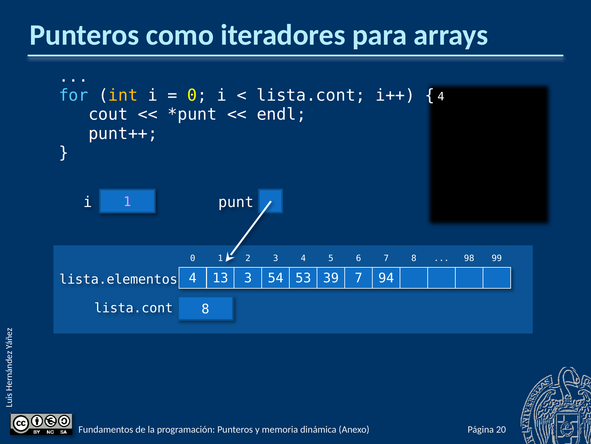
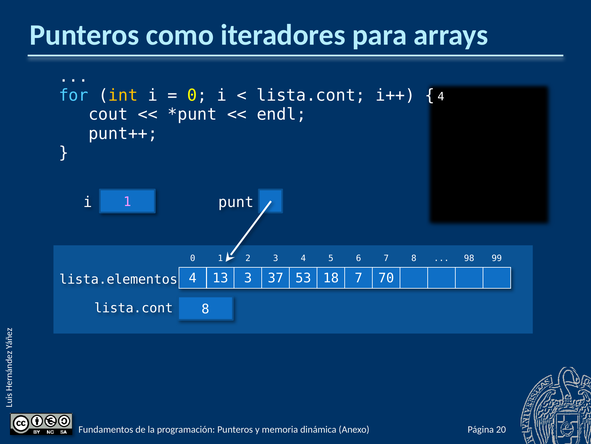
54: 54 -> 37 (276, 278)
39: 39 -> 18 (331, 278)
94: 94 -> 70 (386, 278)
